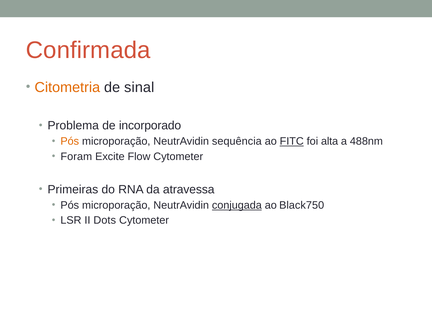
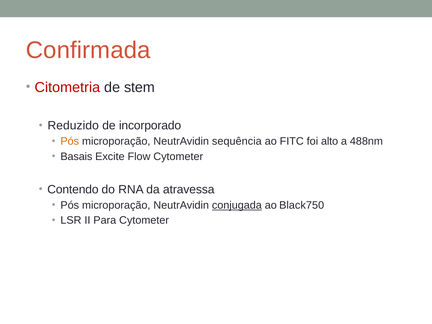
Citometria colour: orange -> red (67, 87)
sinal: sinal -> stem (139, 87)
Problema: Problema -> Reduzido (73, 126)
FITC underline: present -> none (292, 141)
alta: alta -> alto (330, 141)
Foram: Foram -> Basais (76, 157)
Primeiras: Primeiras -> Contendo (73, 190)
Dots: Dots -> Para (105, 220)
